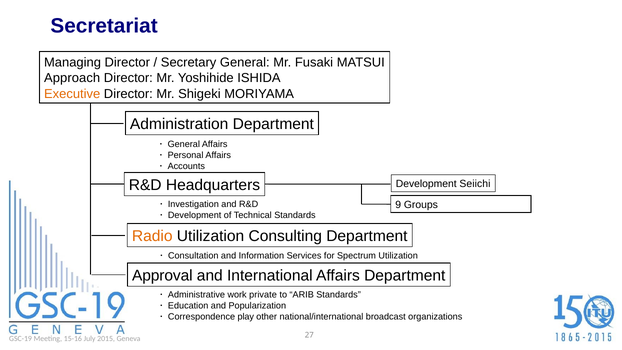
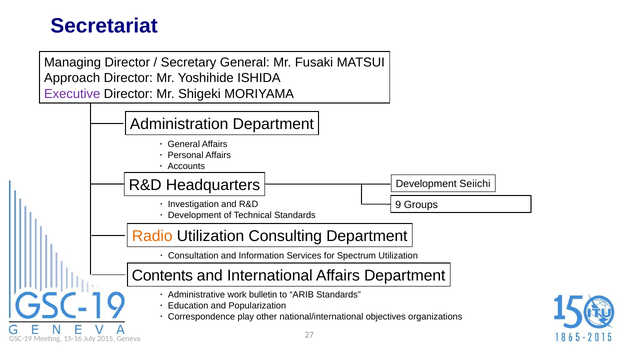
Executive colour: orange -> purple (72, 94)
Approval: Approval -> Contents (162, 276)
private: private -> bulletin (263, 295)
broadcast: broadcast -> objectives (386, 317)
